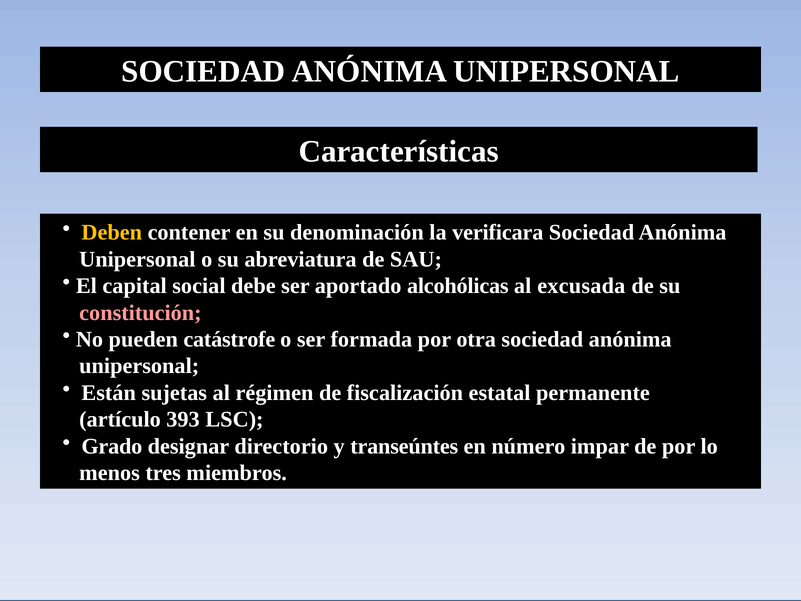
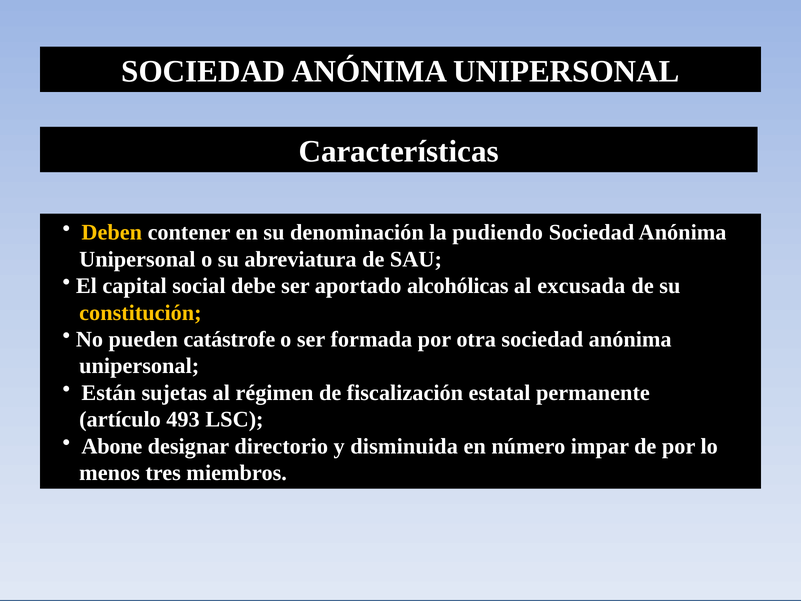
verificara: verificara -> pudiendo (498, 232)
constitución colour: pink -> yellow (140, 313)
393: 393 -> 493 (183, 419)
Grado: Grado -> Abone (112, 446)
transeúntes: transeúntes -> disminuida (404, 446)
